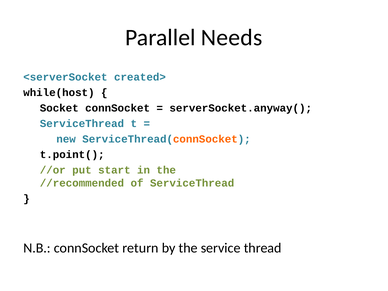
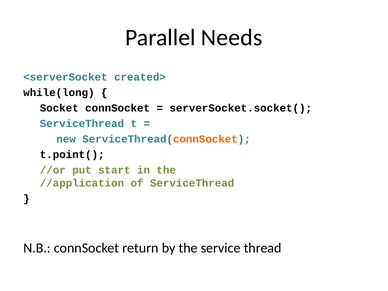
while(host: while(host -> while(long (59, 93)
serverSocket.anyway(: serverSocket.anyway( -> serverSocket.socket( (241, 108)
//recommended: //recommended -> //application (82, 183)
